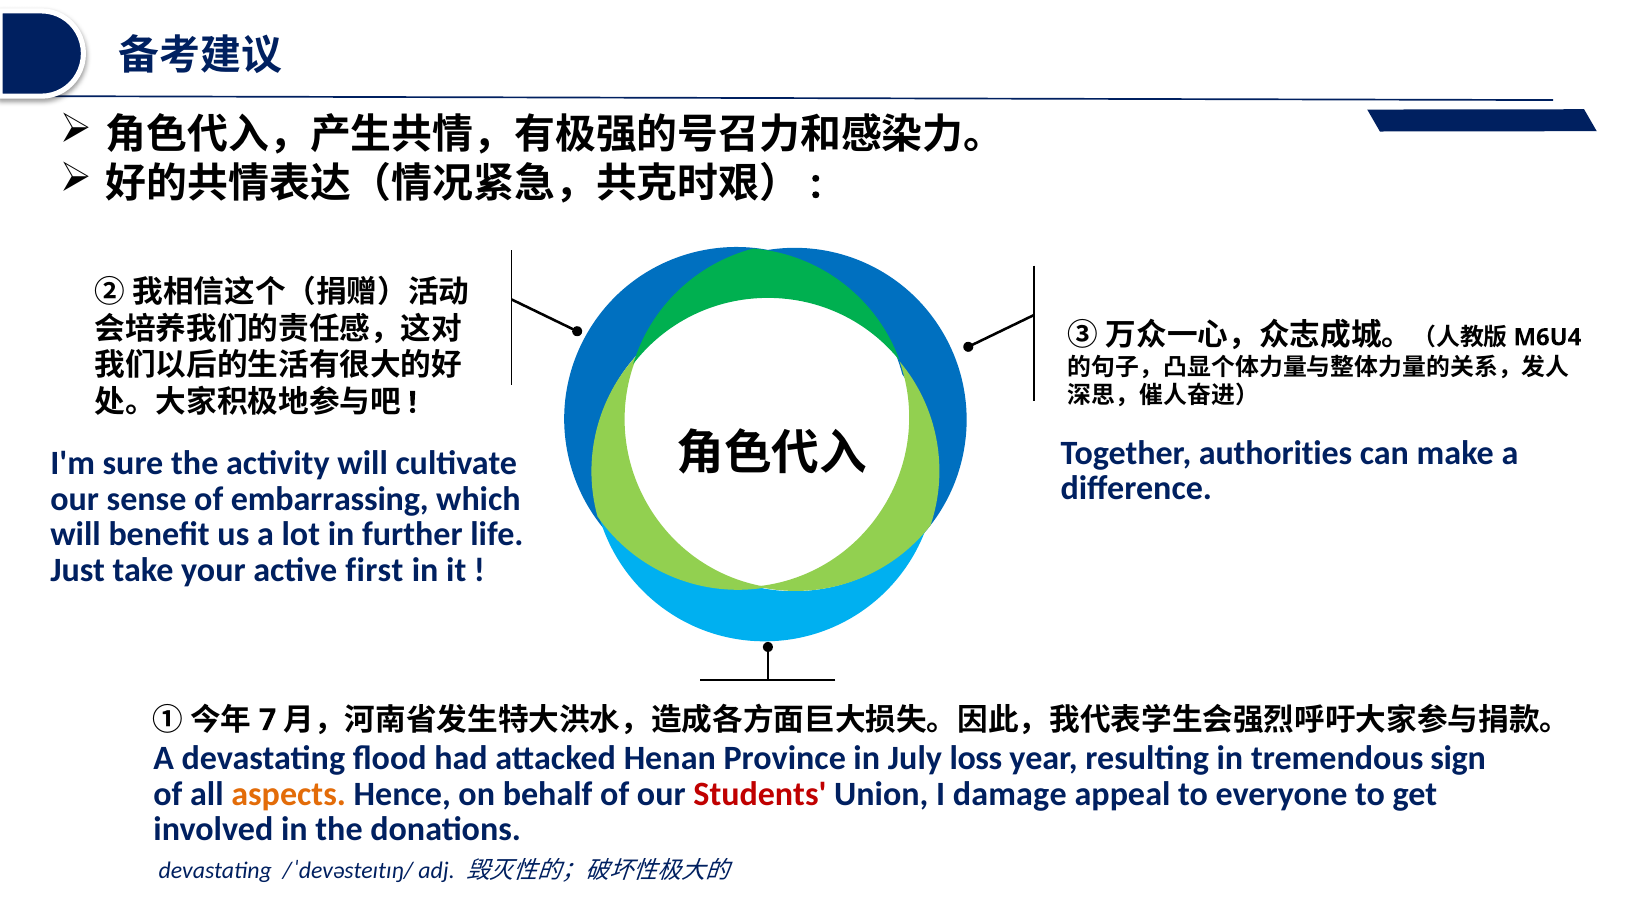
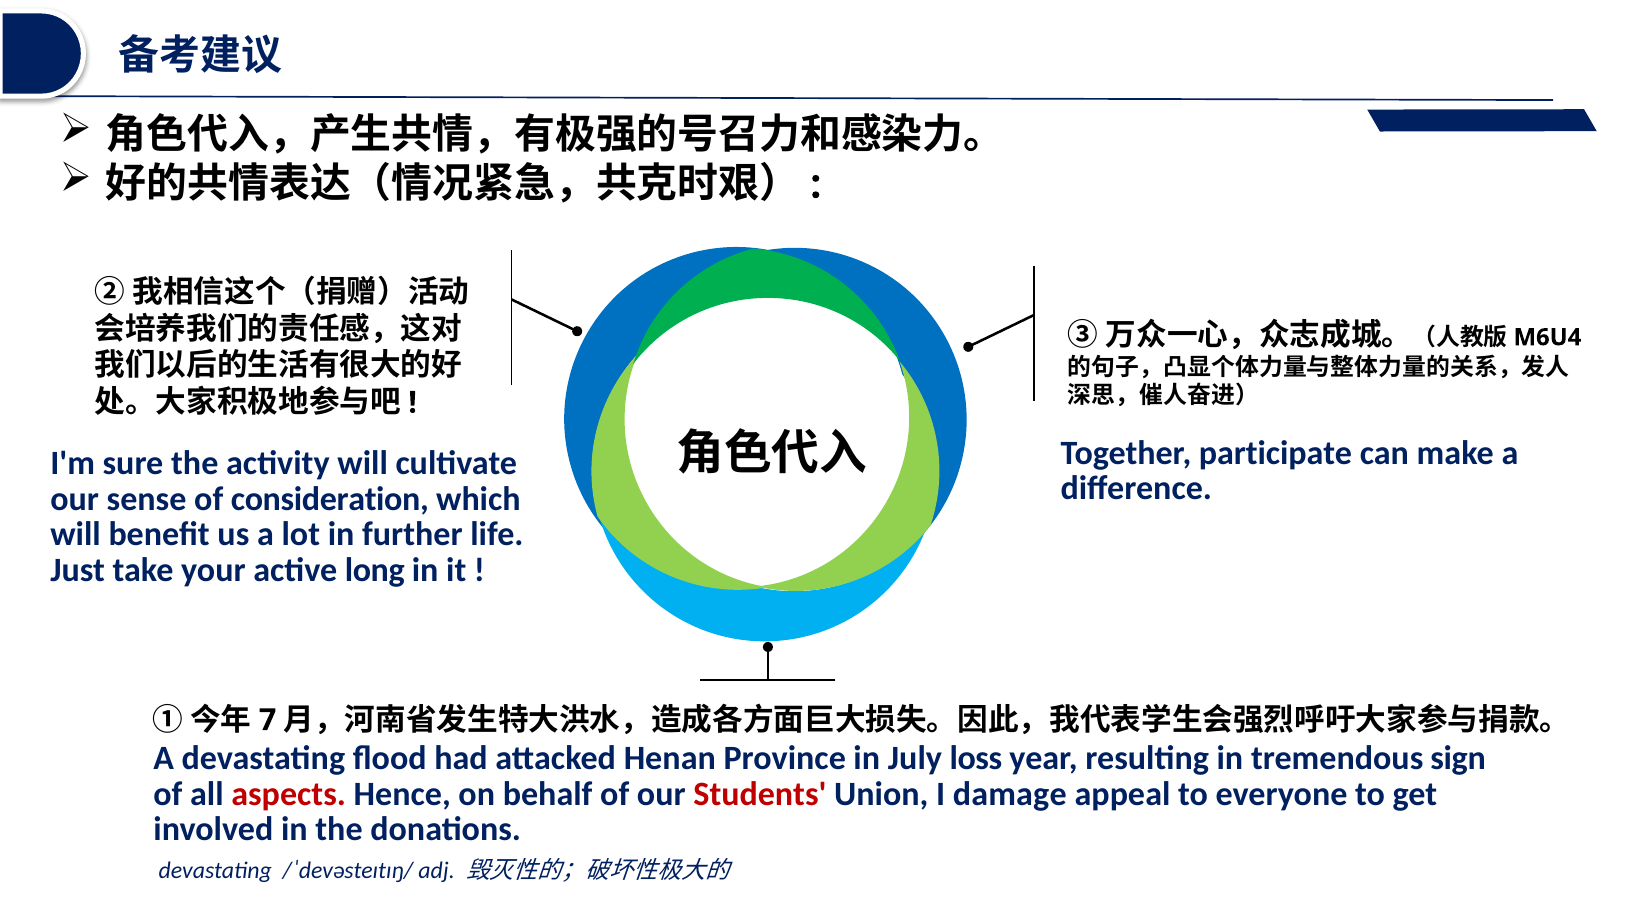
authorities: authorities -> participate (1276, 453)
embarrassing: embarrassing -> consideration (330, 499)
first: first -> long (375, 571)
aspects colour: orange -> red (289, 794)
